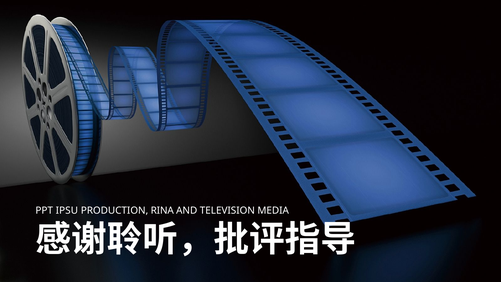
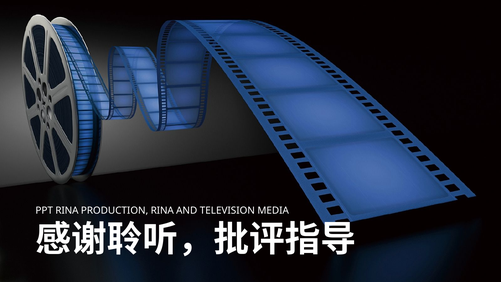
PPT IPSU: IPSU -> RINA (67, 210)
